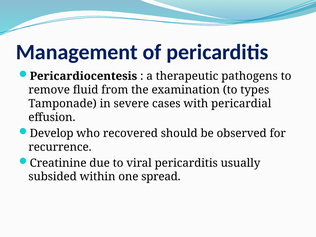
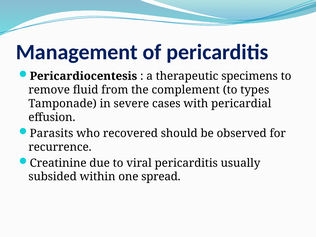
pathogens: pathogens -> specimens (250, 76)
examination: examination -> complement (186, 90)
Develop: Develop -> Parasits (52, 133)
